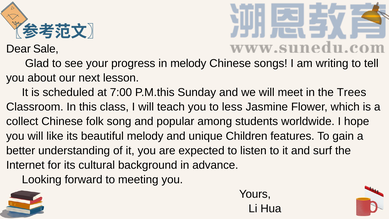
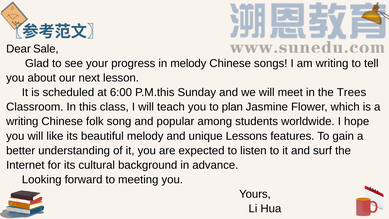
7:00: 7:00 -> 6:00 (121, 92)
less: less -> plan (232, 107)
collect: collect -> writing (22, 121)
Children: Children -> Lessons (247, 136)
